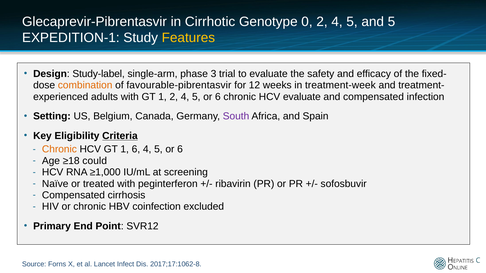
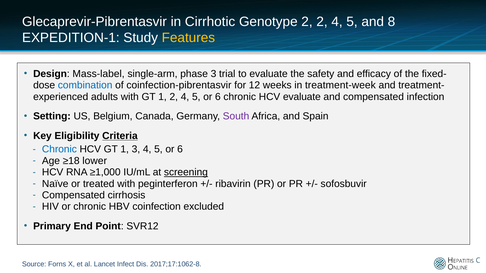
Genotype 0: 0 -> 2 (307, 22)
and 5: 5 -> 8 (391, 22)
Study-label: Study-label -> Mass-label (99, 74)
combination colour: orange -> blue (85, 85)
favourable-pibrentasvir: favourable-pibrentasvir -> coinfection-pibrentasvir (179, 85)
Chronic colour: orange -> blue (59, 150)
1 6: 6 -> 3 (136, 150)
could: could -> lower (95, 161)
screening underline: none -> present (186, 173)
